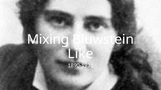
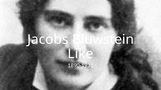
Mixing: Mixing -> Jacobs (48, 40)
